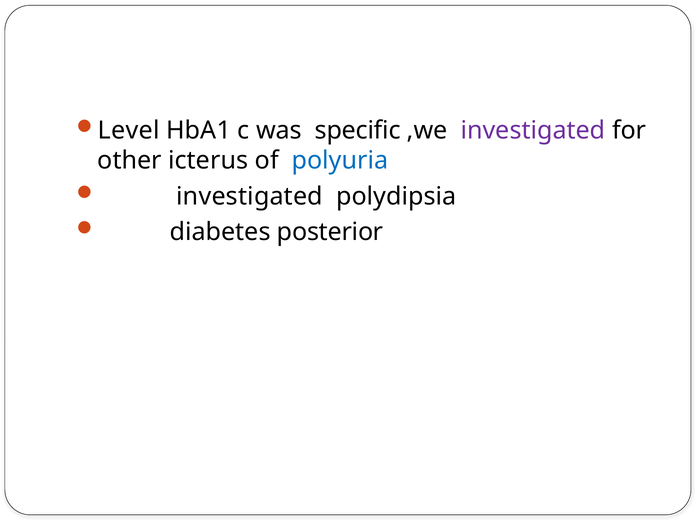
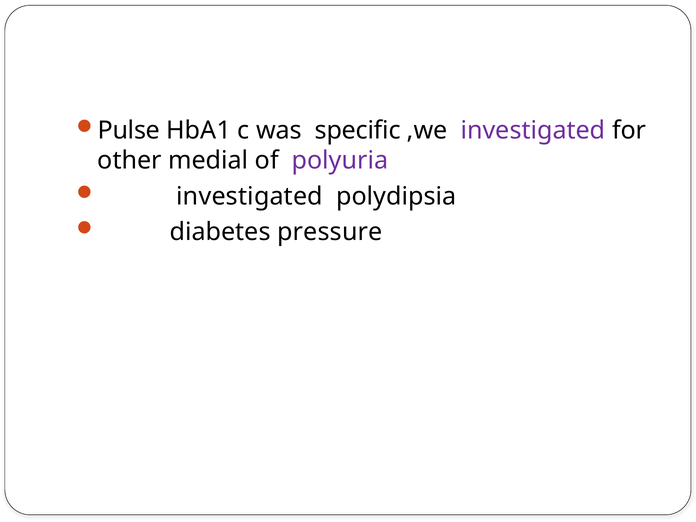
Level: Level -> Pulse (129, 130)
icterus: icterus -> medial (208, 161)
polyuria colour: blue -> purple (340, 161)
posterior: posterior -> pressure (330, 232)
